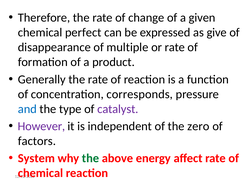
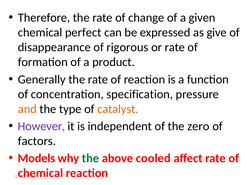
multiple: multiple -> rigorous (127, 47)
corresponds: corresponds -> specification (140, 94)
and colour: blue -> orange (27, 109)
catalyst colour: purple -> orange (118, 109)
System: System -> Models (36, 159)
energy: energy -> cooled (153, 159)
